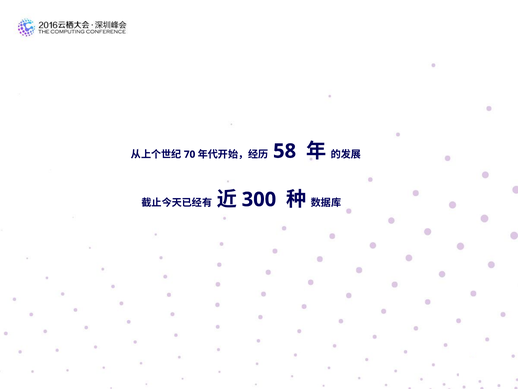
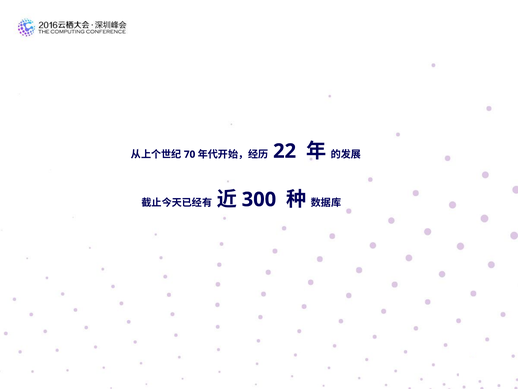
58: 58 -> 22 (285, 151)
